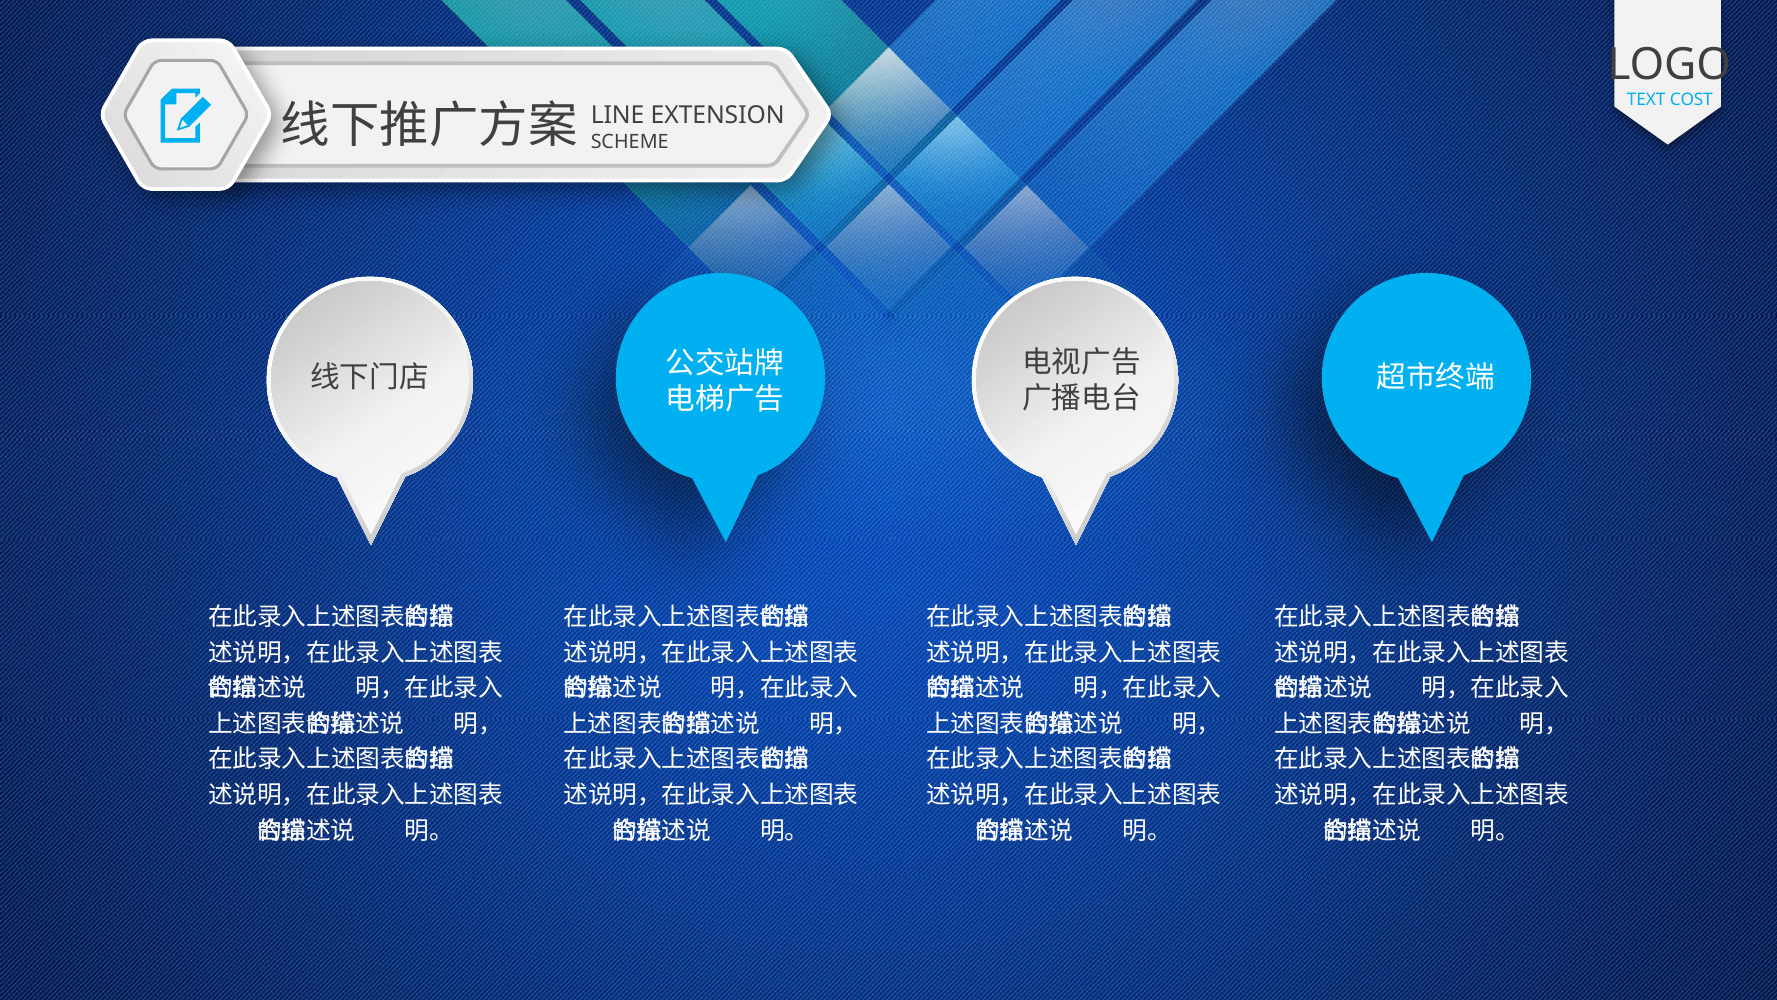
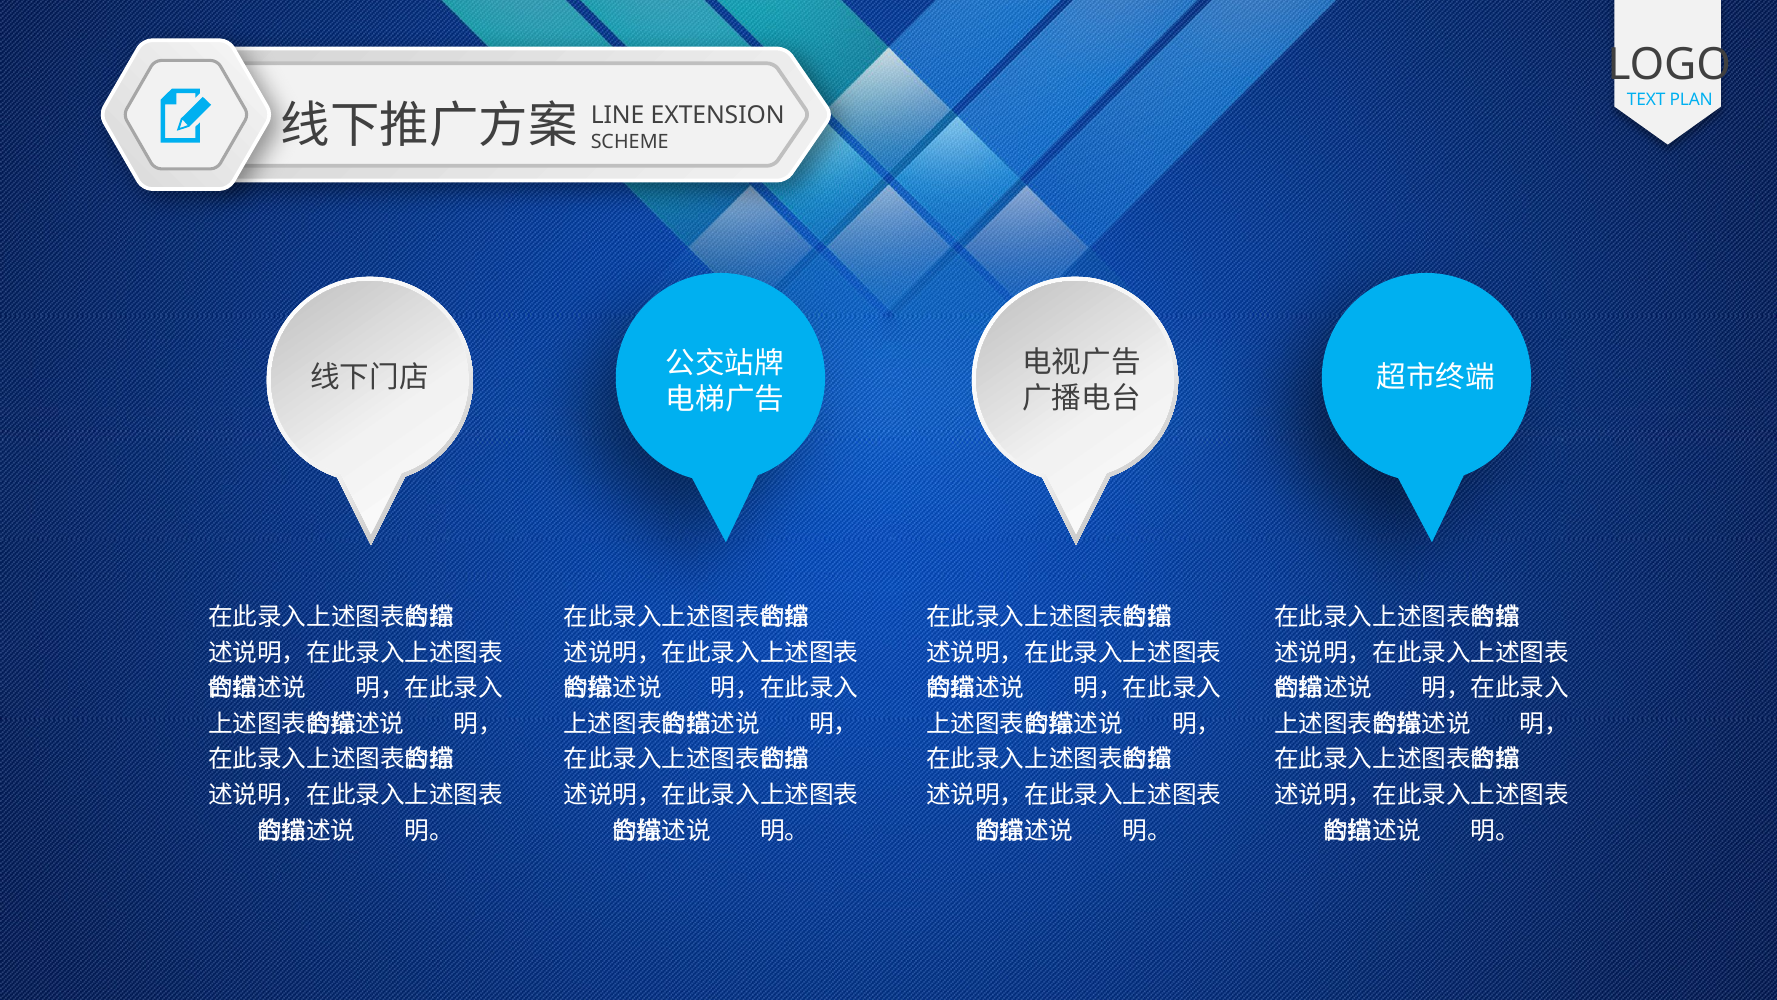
COST: COST -> PLAN (1691, 100)
